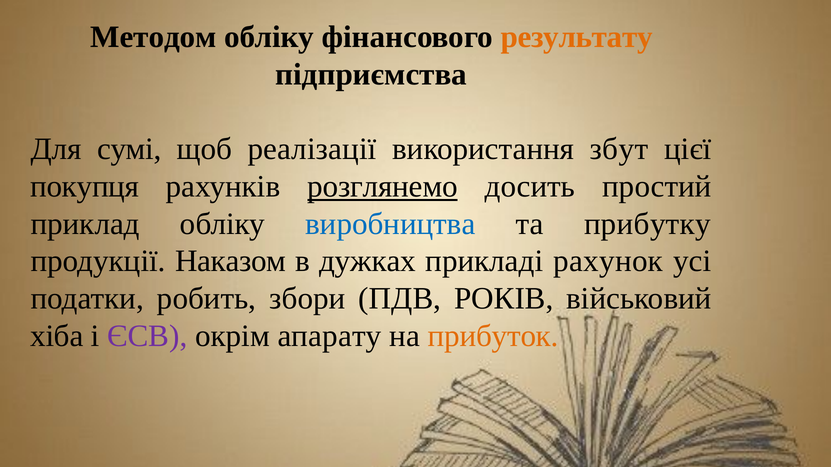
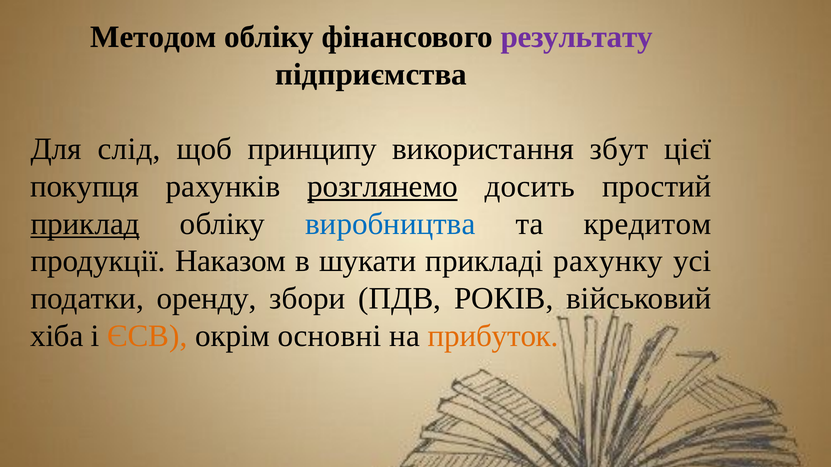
результату colour: orange -> purple (577, 37)
сумі: сумі -> слід (129, 149)
реалізації: реалізації -> принципу (312, 149)
приклад underline: none -> present (85, 224)
прибутку: прибутку -> кредитом (647, 224)
дужках: дужках -> шукати (368, 261)
рахунок: рахунок -> рахунку (608, 261)
робить: робить -> оренду (207, 299)
ЄСВ colour: purple -> orange (147, 336)
апарату: апарату -> основні (329, 336)
